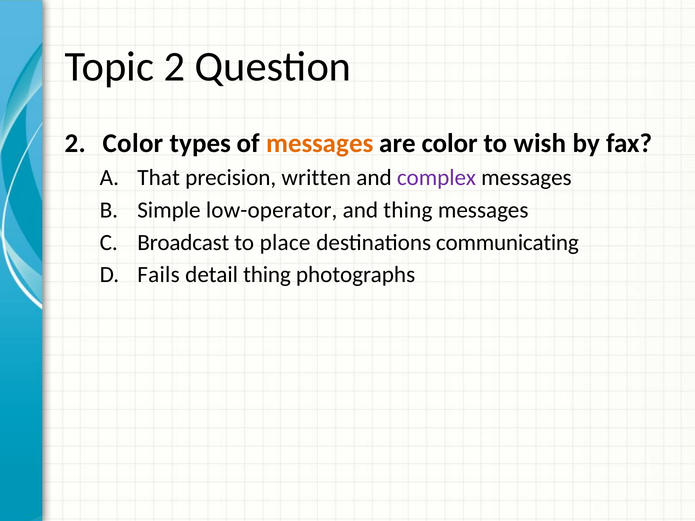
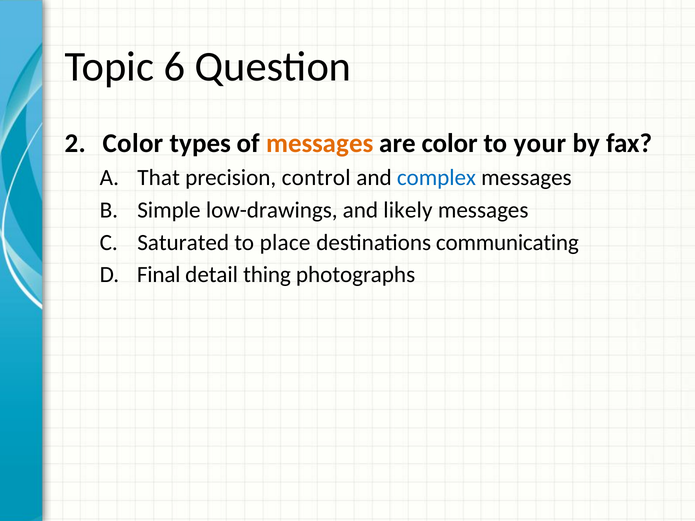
Topic 2: 2 -> 6 (174, 67)
wish: wish -> your (540, 143)
written: written -> control (316, 178)
complex colour: purple -> blue (436, 178)
low-operator: low-operator -> low-drawings (272, 210)
and thing: thing -> likely (408, 210)
Broadcast: Broadcast -> Saturated (183, 243)
Fails: Fails -> Final (159, 275)
